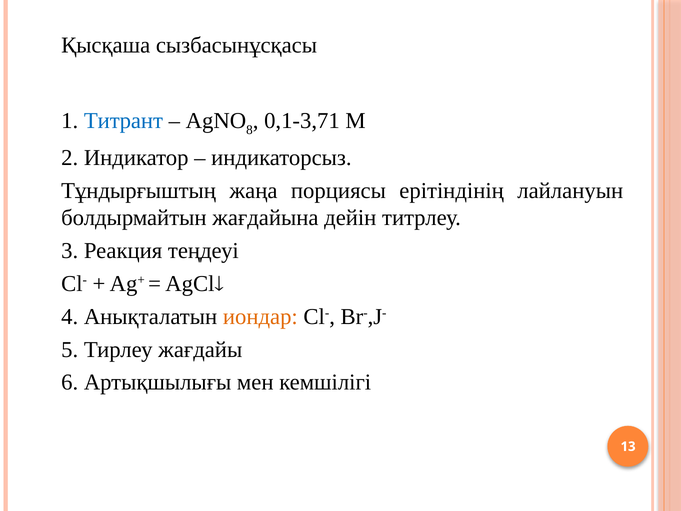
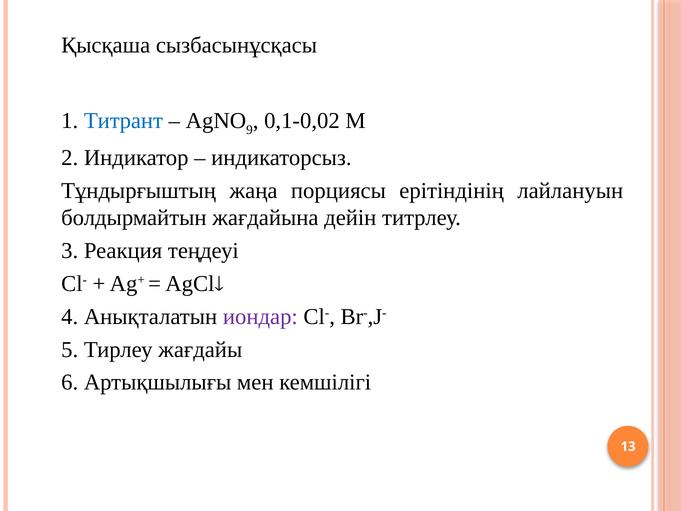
8: 8 -> 9 (249, 130)
0,1-3,71: 0,1-3,71 -> 0,1-0,02 (302, 121)
иондар colour: orange -> purple (260, 316)
